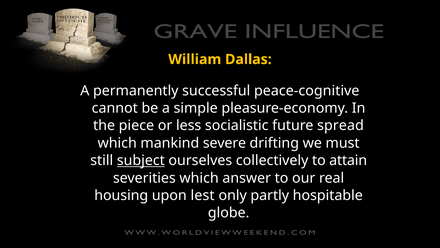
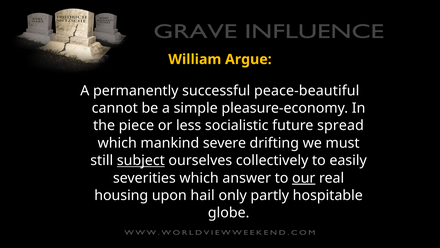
Dallas: Dallas -> Argue (248, 59)
peace-cognitive: peace-cognitive -> peace-beautiful (307, 91)
attain: attain -> easily (348, 160)
our underline: none -> present (304, 178)
lest: lest -> hail (203, 195)
